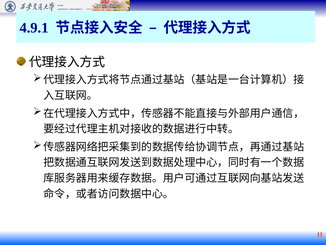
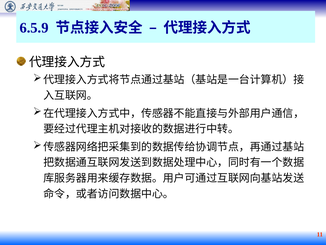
4.9.1: 4.9.1 -> 6.5.9 (34, 28)
